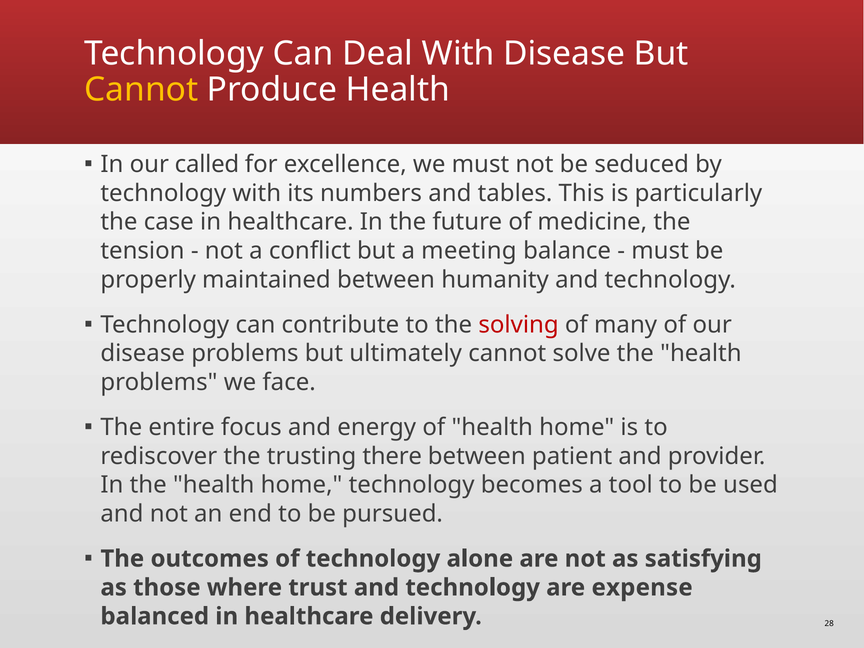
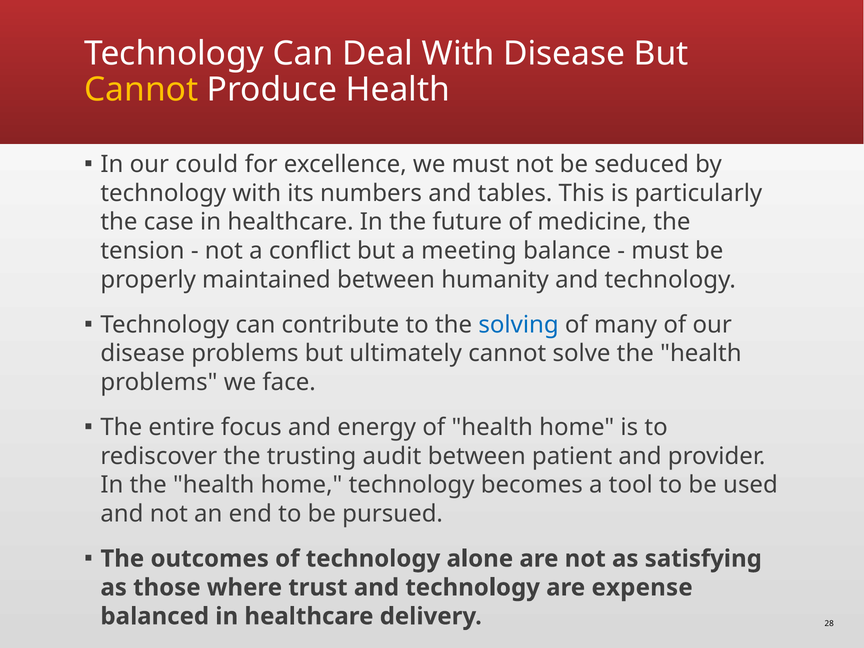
called: called -> could (207, 164)
solving colour: red -> blue (519, 325)
there: there -> audit (392, 456)
